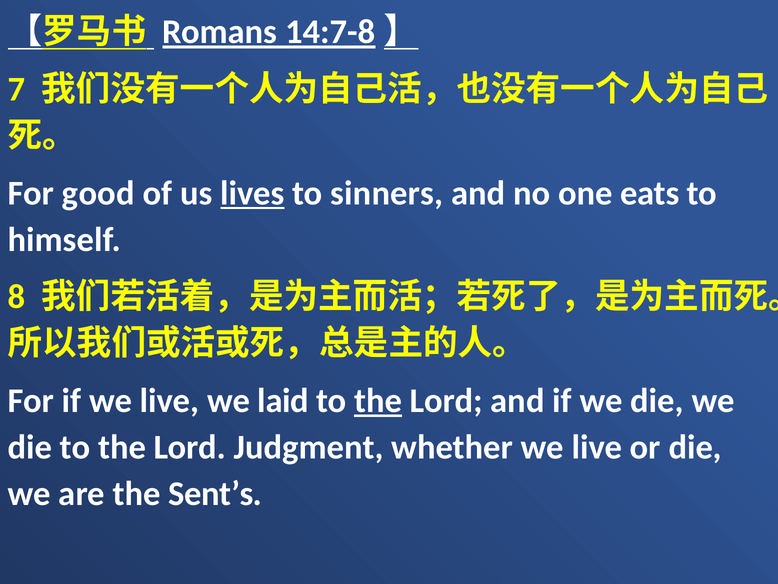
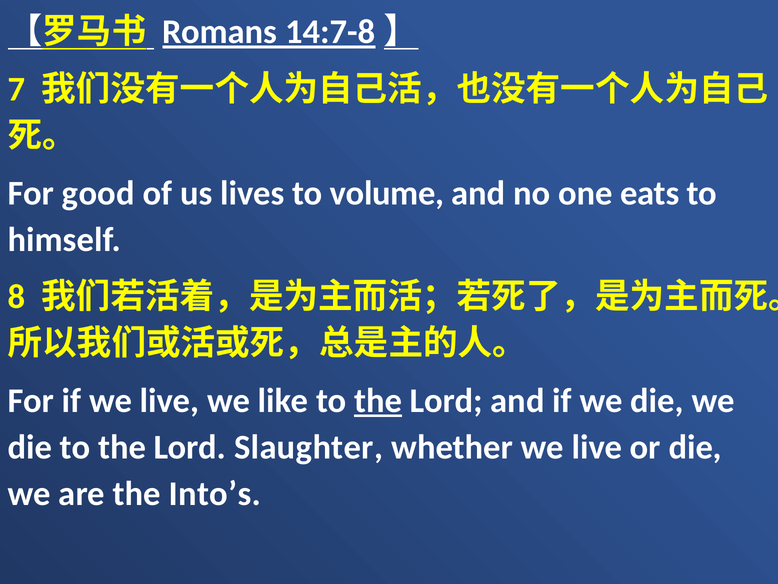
lives underline: present -> none (252, 193)
sinners: sinners -> volume (387, 193)
laid: laid -> like (283, 401)
Judgment: Judgment -> Slaughter (309, 447)
Sent’s: Sent’s -> Into’s (215, 493)
